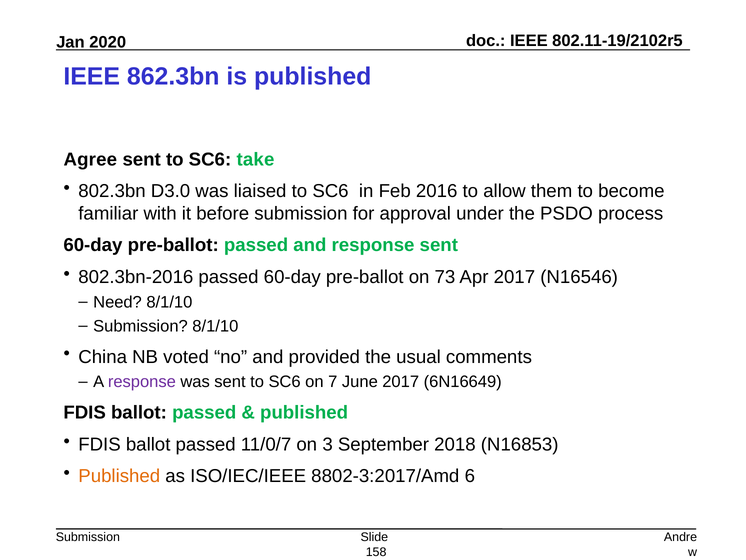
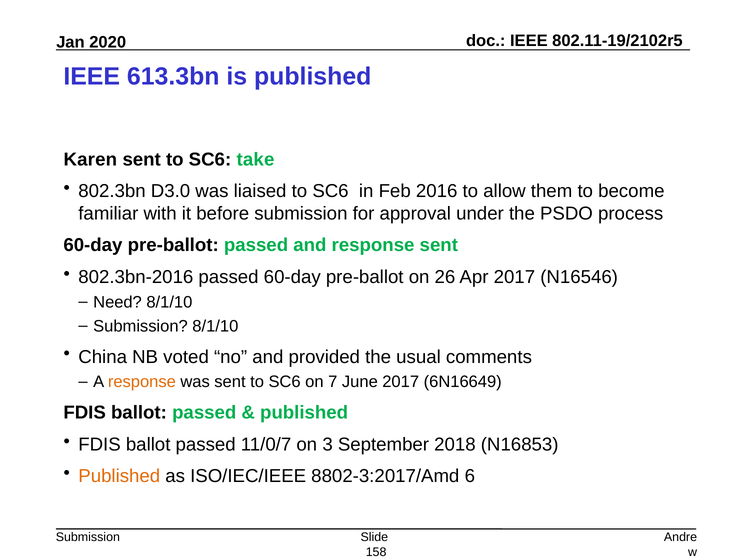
862.3bn: 862.3bn -> 613.3bn (173, 76)
Agree: Agree -> Karen (90, 159)
73: 73 -> 26 (445, 277)
response colour: purple -> orange (142, 382)
